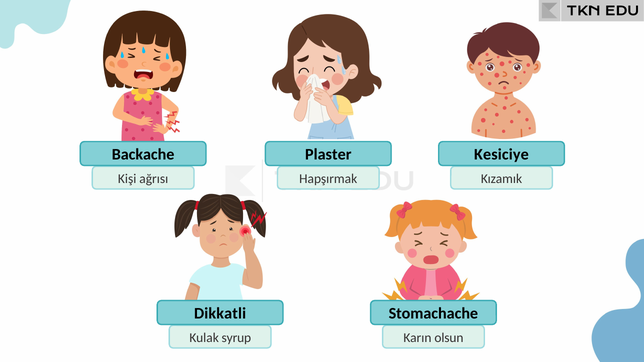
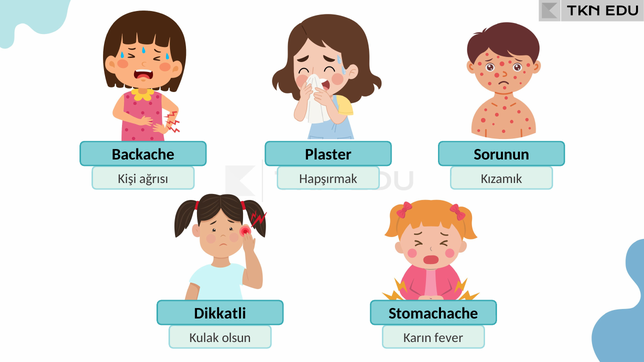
Kesiciye: Kesiciye -> Sorunun (502, 155)
syrup: syrup -> olsun (236, 338)
olsun: olsun -> fever (449, 338)
